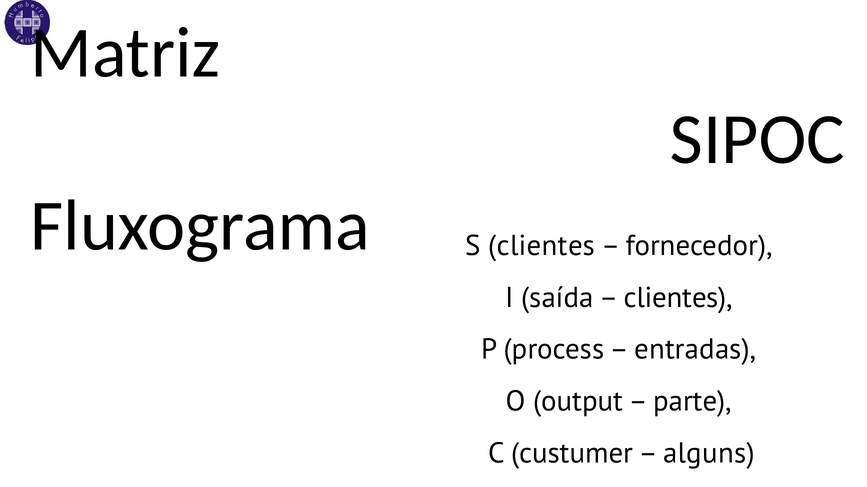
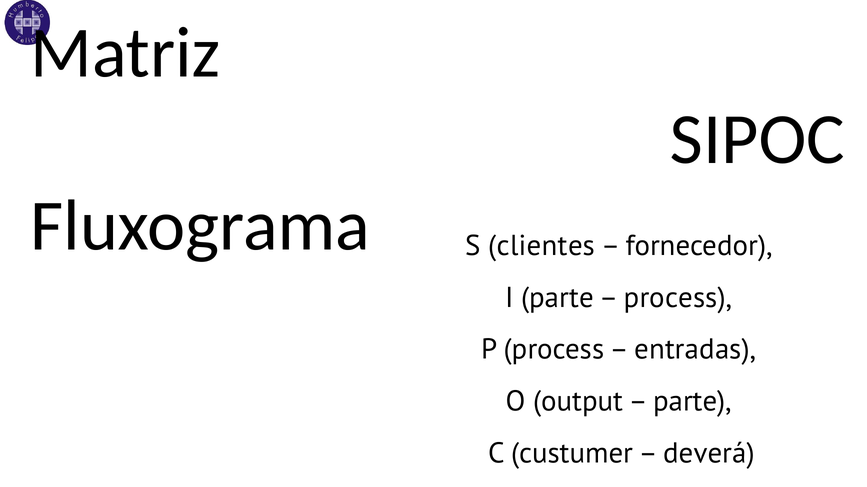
I saída: saída -> parte (557, 298)
clientes: clientes -> process (678, 298)
alguns: alguns -> deverá (709, 454)
